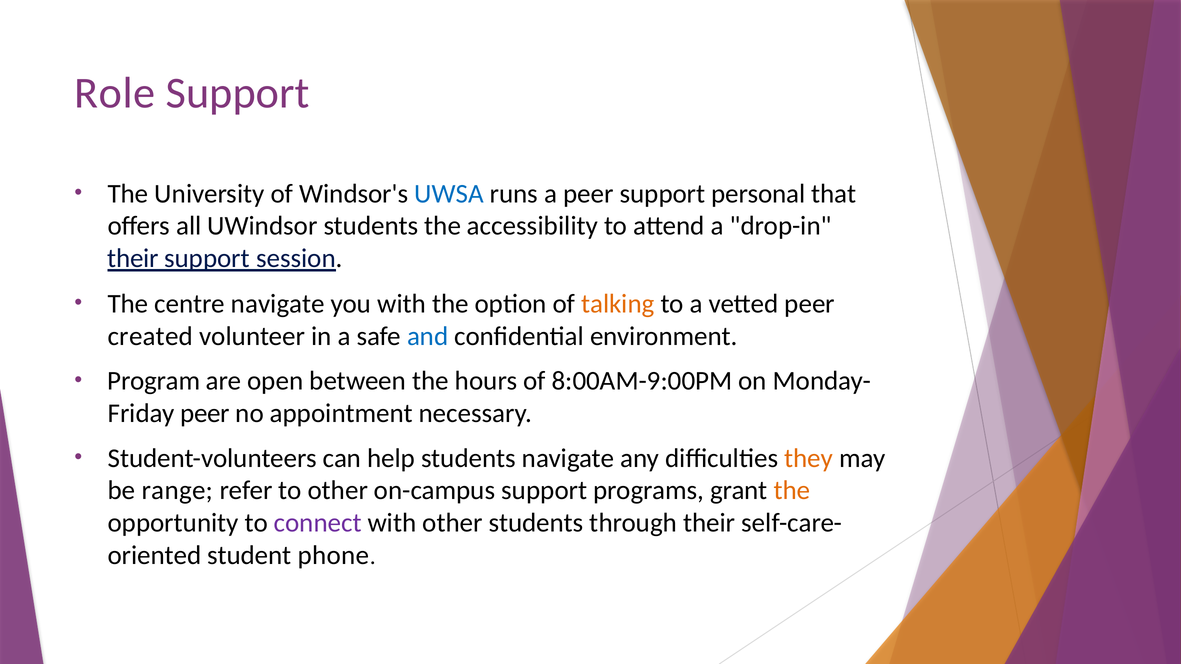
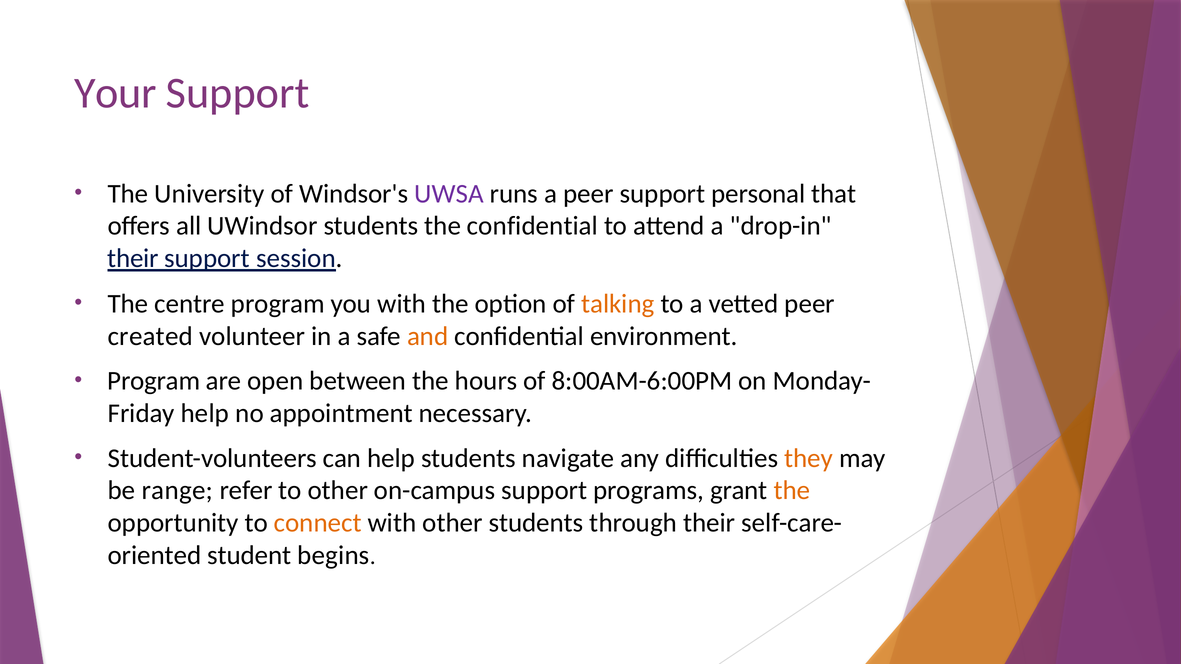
Role: Role -> Your (115, 93)
UWSA colour: blue -> purple (449, 194)
the accessibility: accessibility -> confidential (533, 226)
centre navigate: navigate -> program (278, 304)
and colour: blue -> orange (428, 336)
8:00AM-9:00PM: 8:00AM-9:00PM -> 8:00AM-6:00PM (642, 381)
peer: peer -> help (205, 414)
connect colour: purple -> orange (318, 523)
phone: phone -> begins (333, 556)
